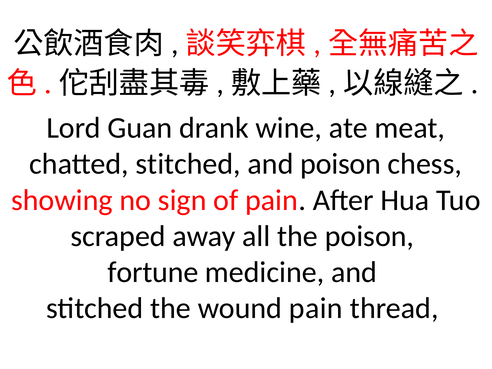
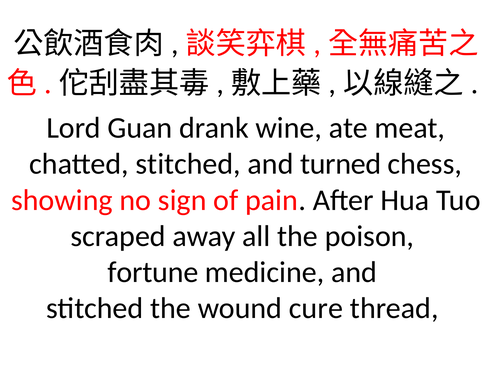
and poison: poison -> turned (341, 164)
wound pain: pain -> cure (316, 308)
